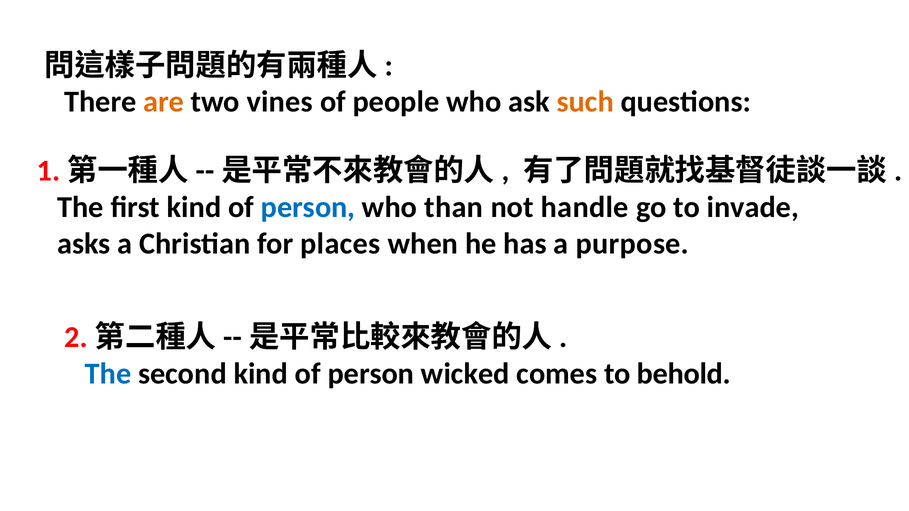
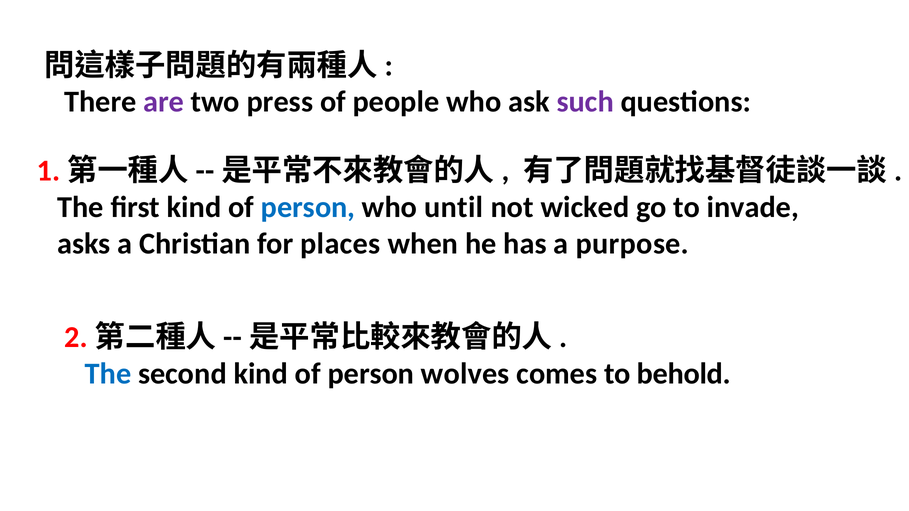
are colour: orange -> purple (164, 102)
vines: vines -> press (280, 102)
such colour: orange -> purple (585, 102)
than: than -> until (454, 207)
handle: handle -> wicked (585, 207)
wicked: wicked -> wolves (465, 374)
